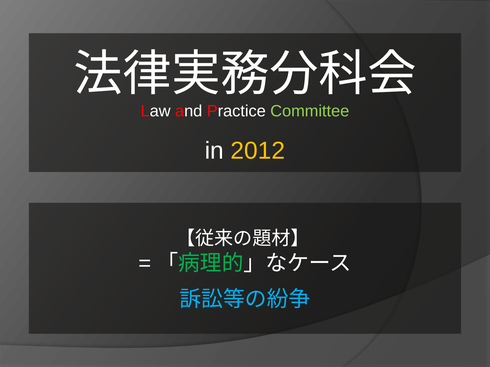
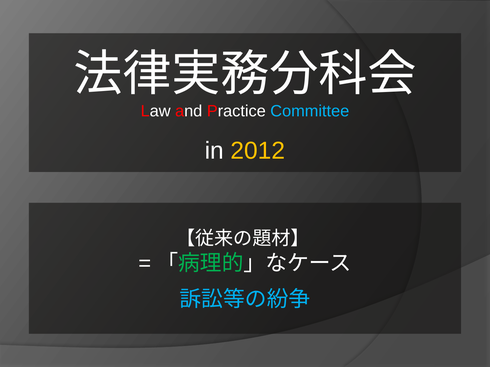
Committee colour: light green -> light blue (310, 111)
